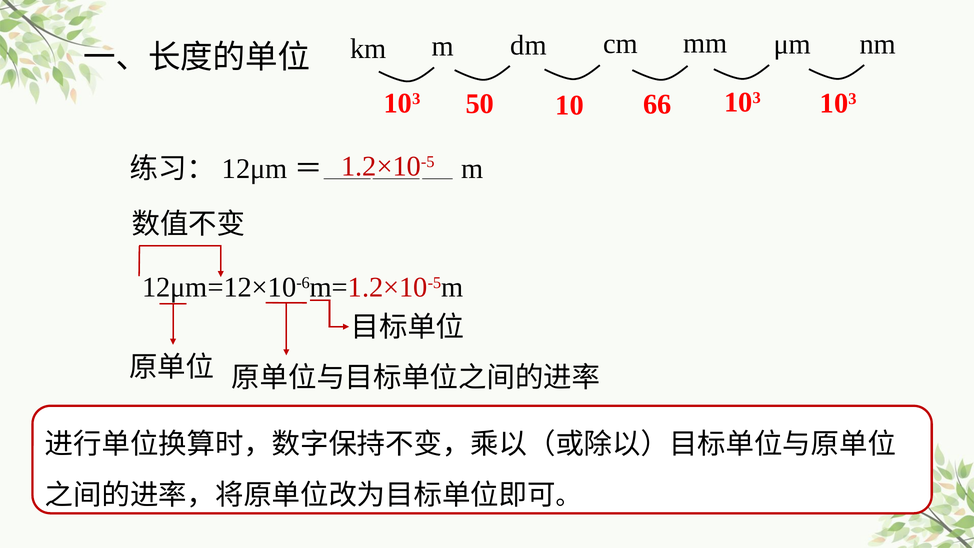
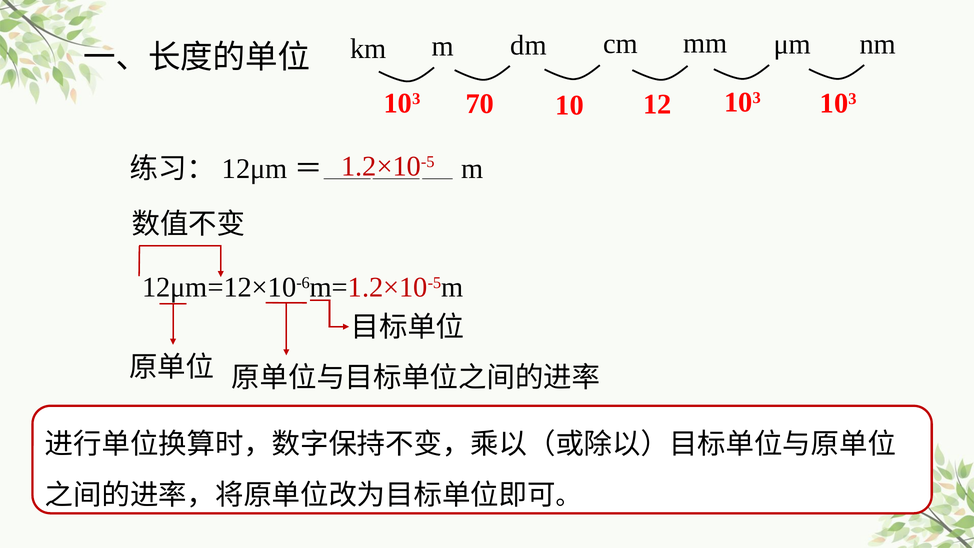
50: 50 -> 70 (480, 104)
66: 66 -> 12 (657, 104)
